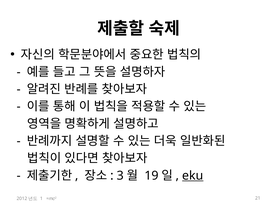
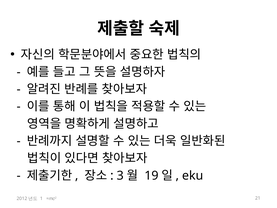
eku underline: present -> none (193, 175)
